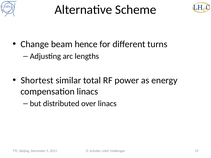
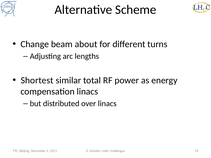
hence: hence -> about (86, 44)
